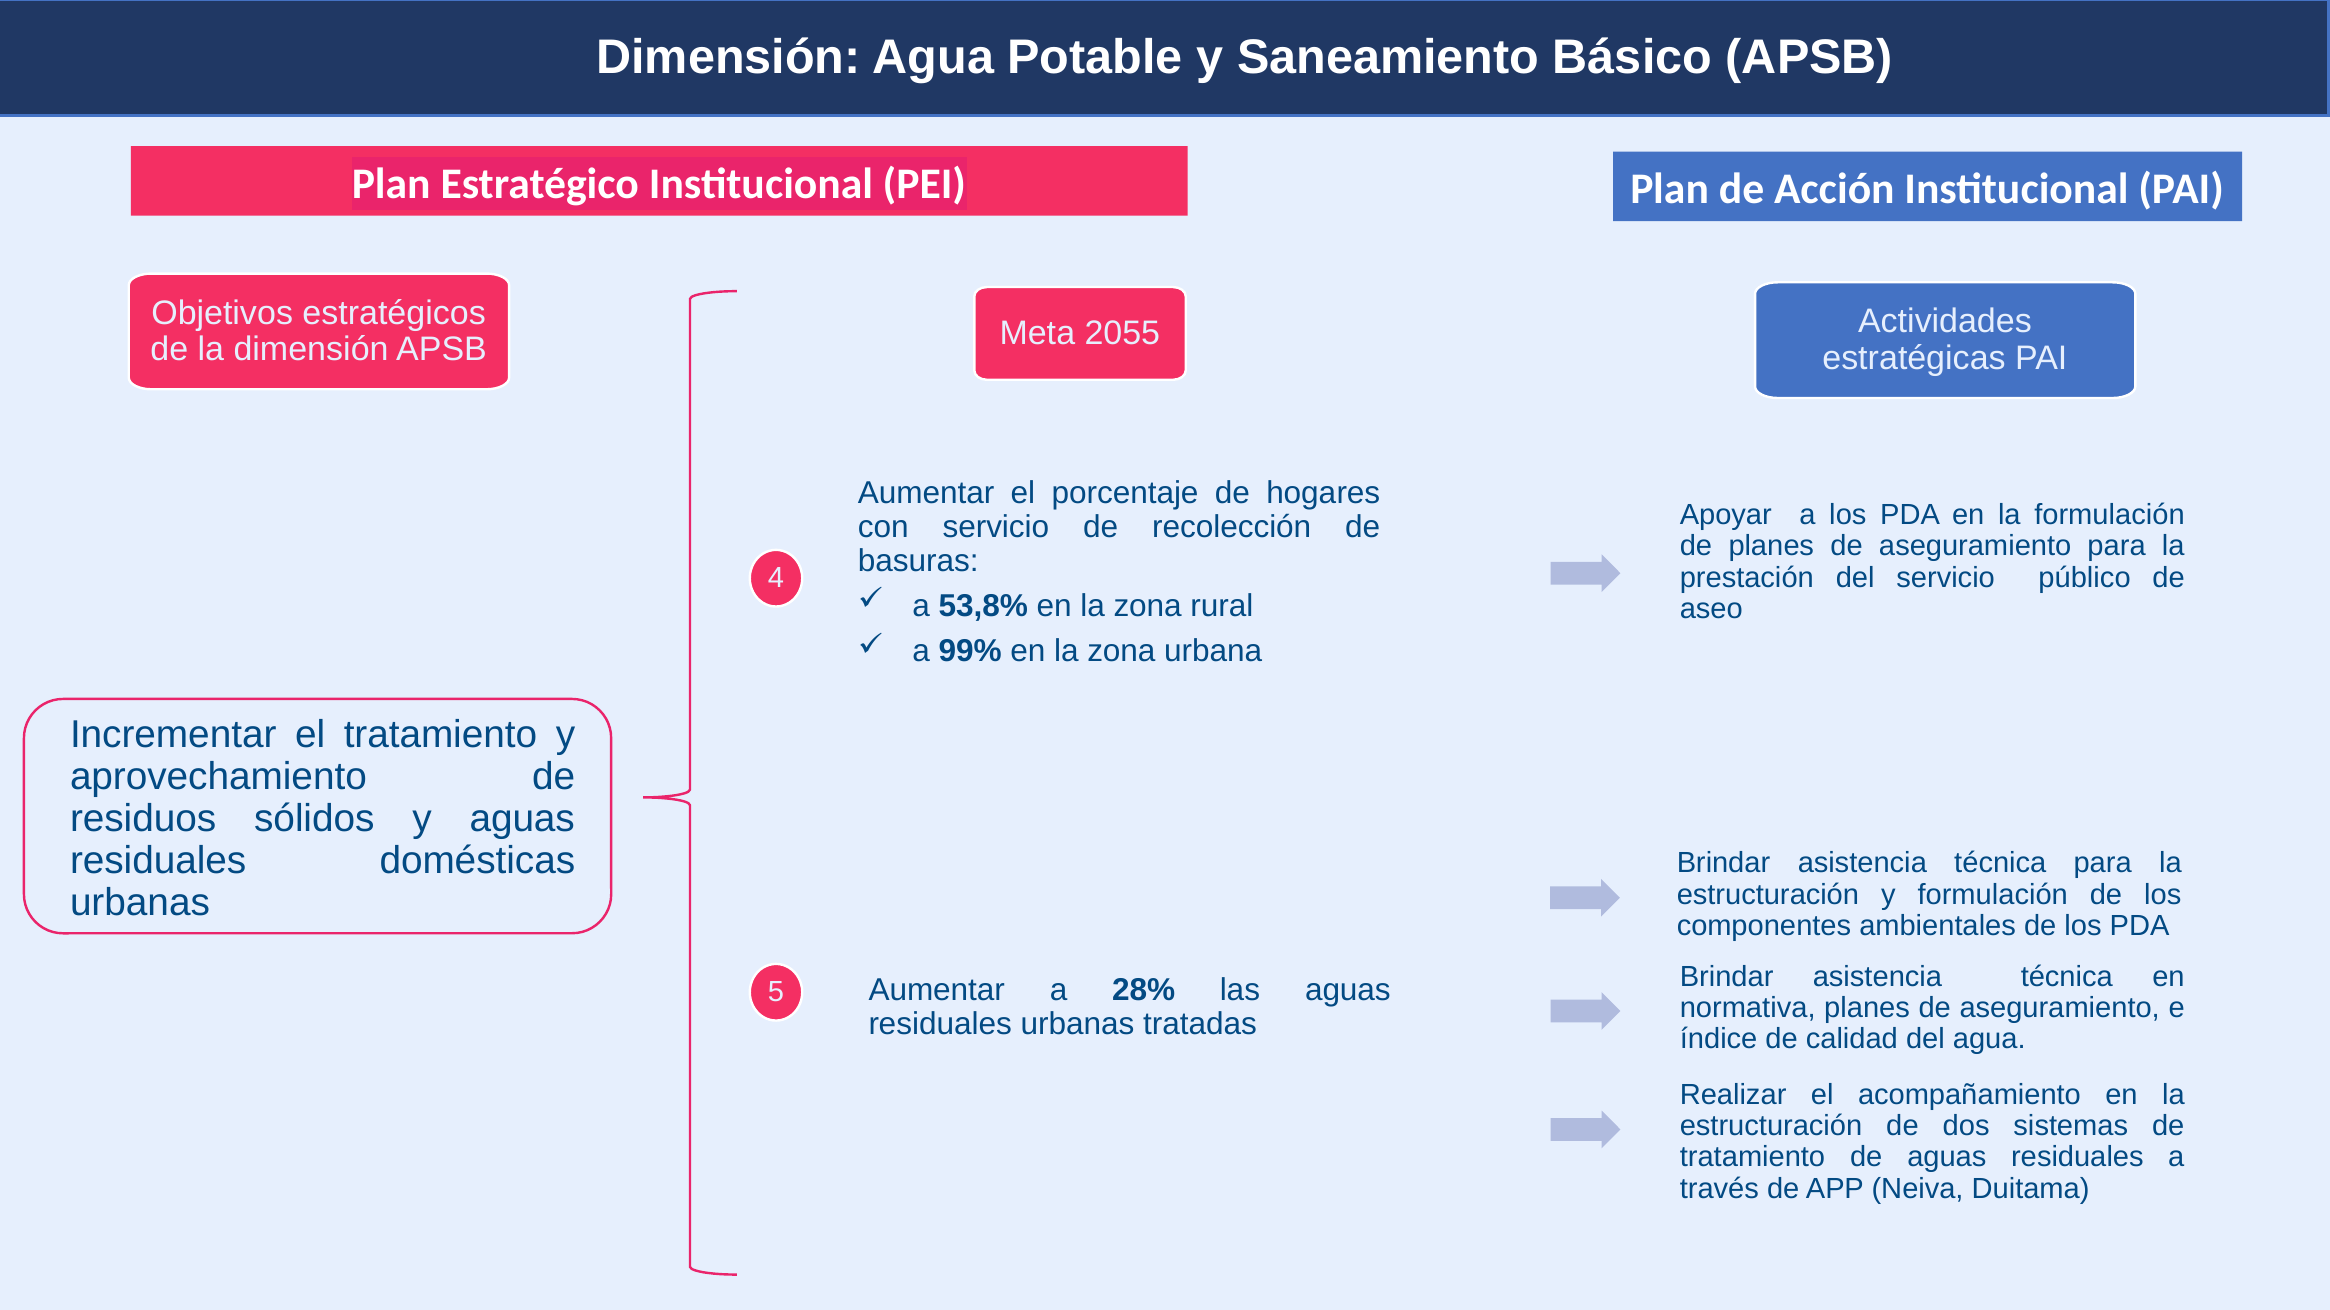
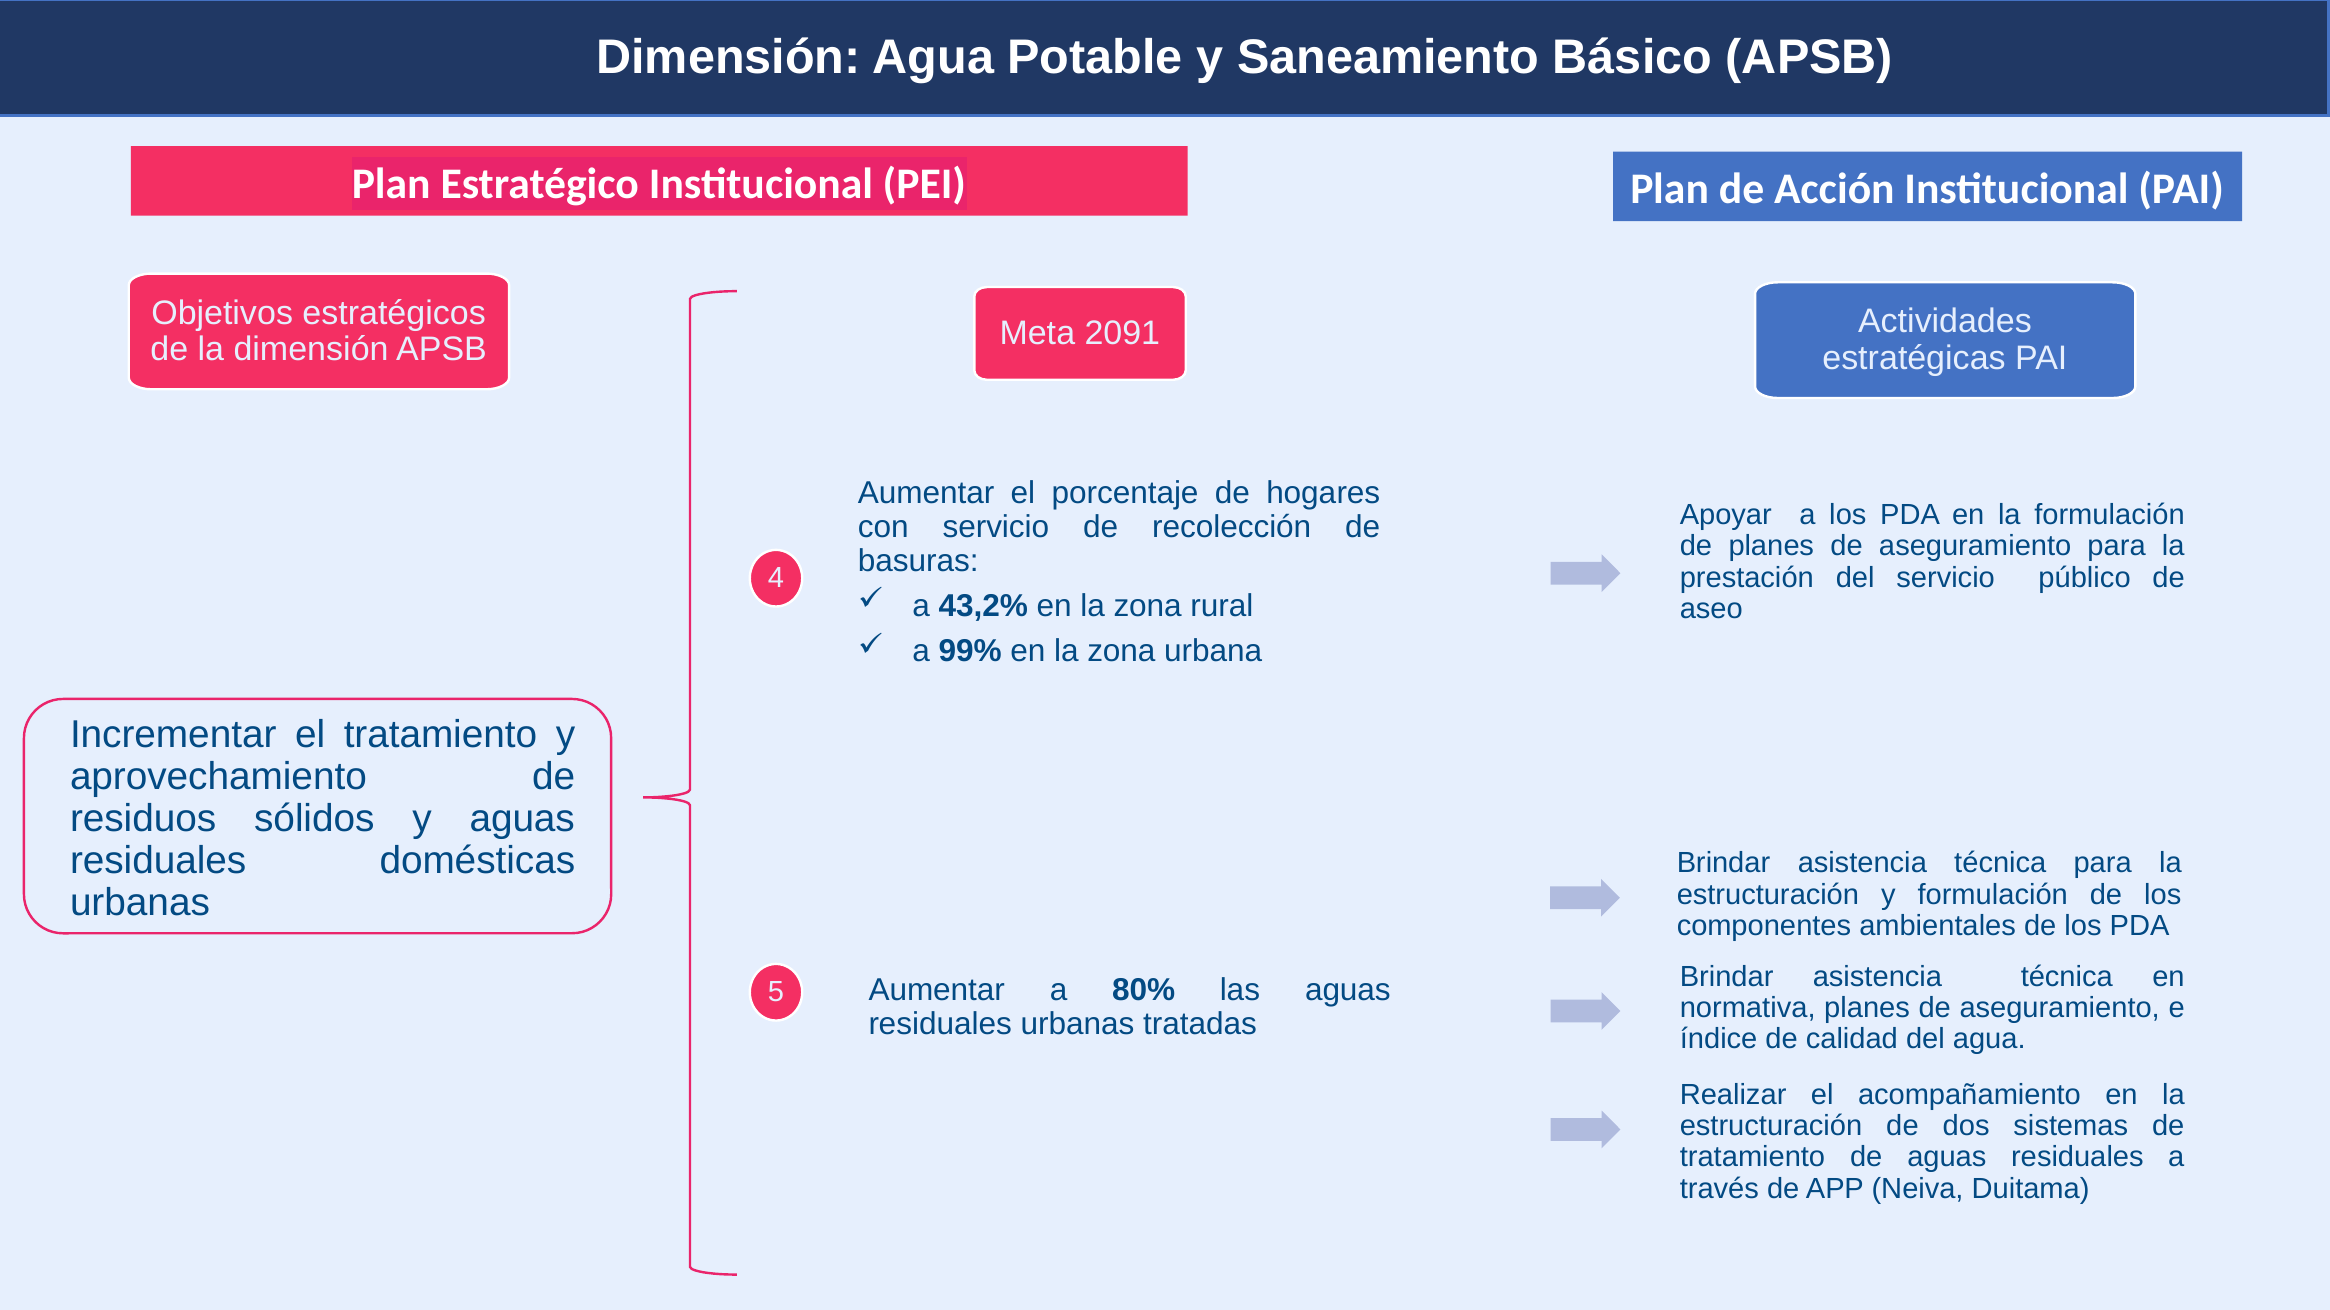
2055: 2055 -> 2091 (1122, 333)
53,8%: 53,8% -> 43,2% (983, 607)
28%: 28% -> 80% (1144, 991)
